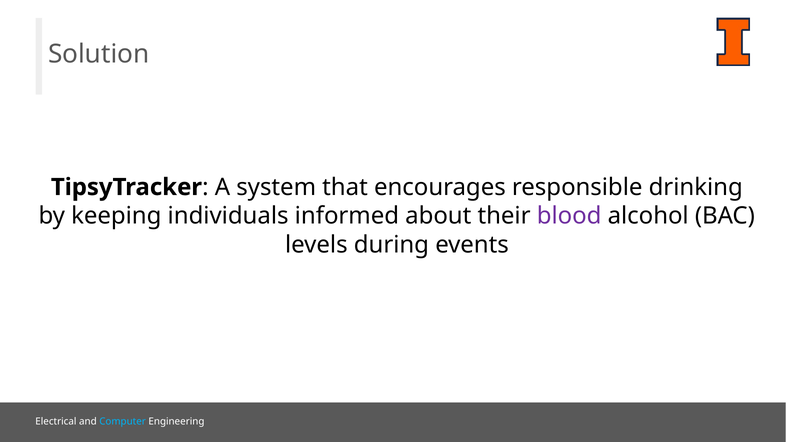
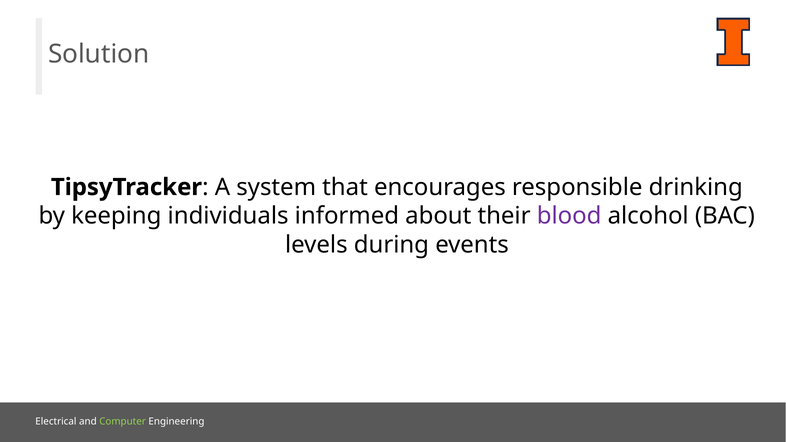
Computer colour: light blue -> light green (123, 421)
